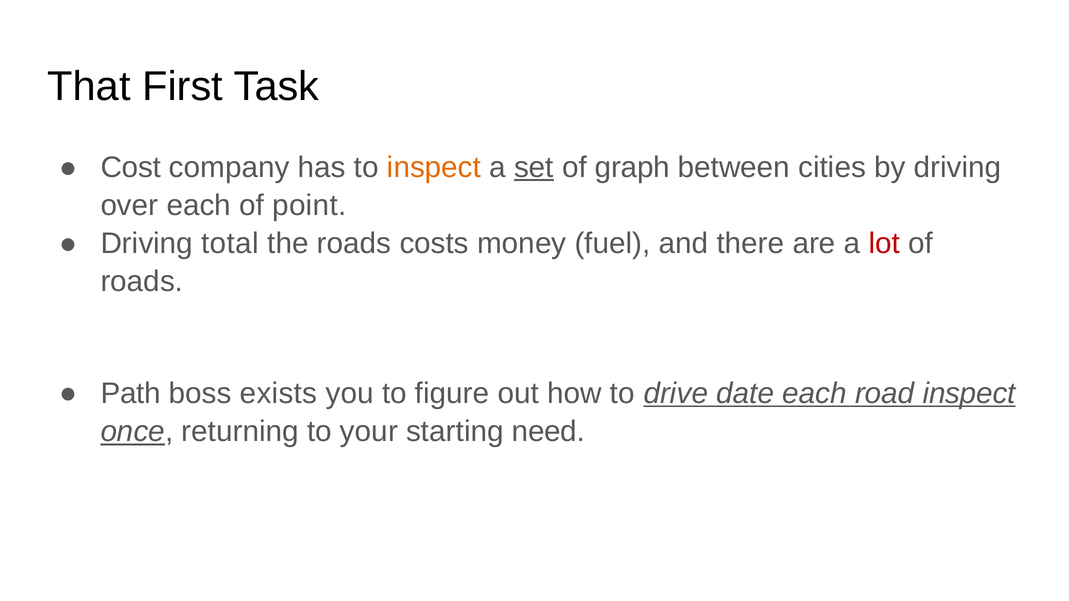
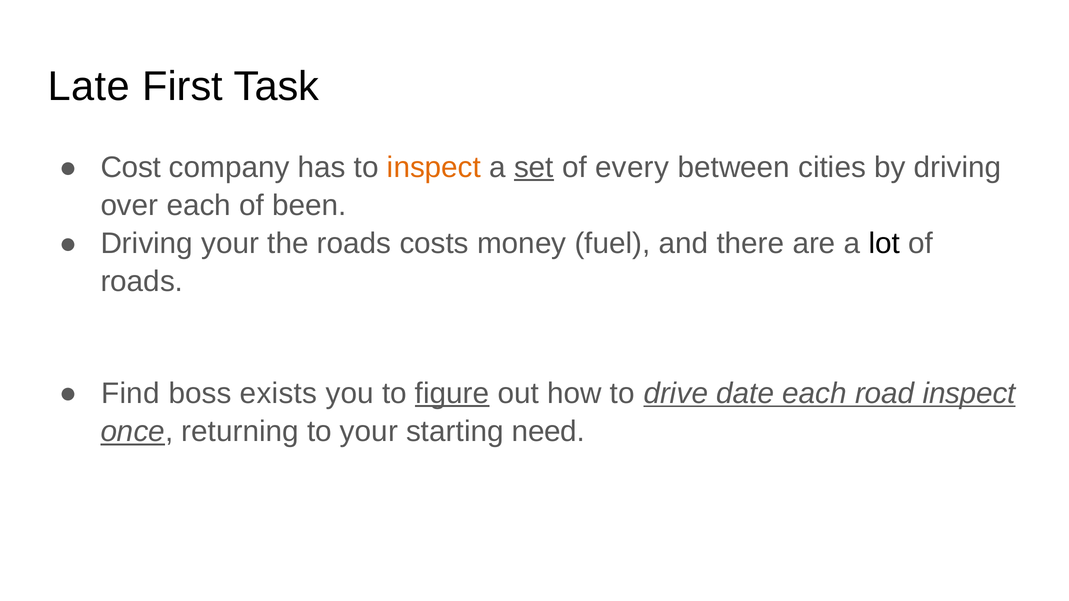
That: That -> Late (89, 87)
graph: graph -> every (632, 167)
point: point -> been (309, 206)
Driving total: total -> your (230, 244)
lot colour: red -> black (884, 244)
Path: Path -> Find (130, 394)
figure underline: none -> present (452, 394)
